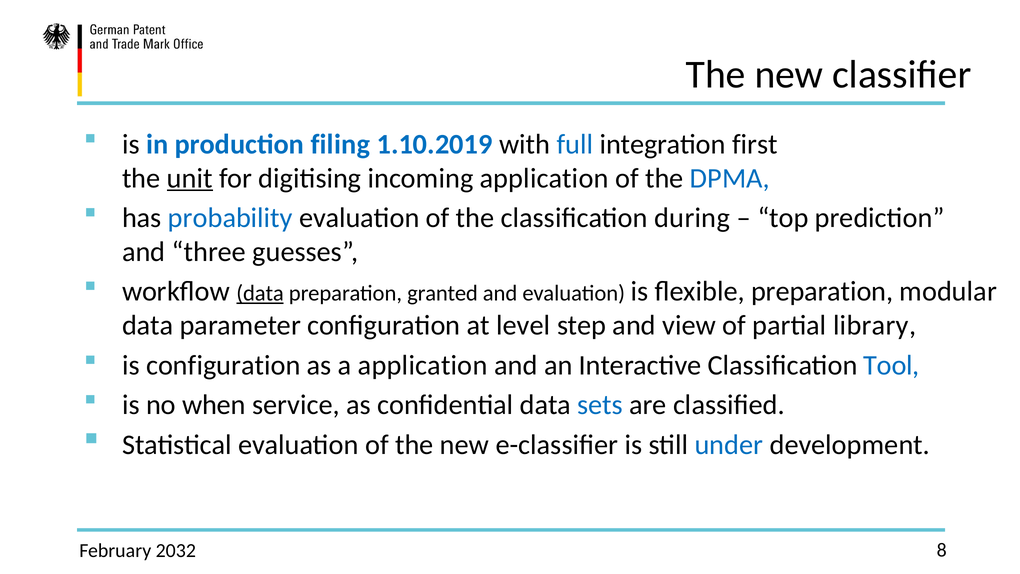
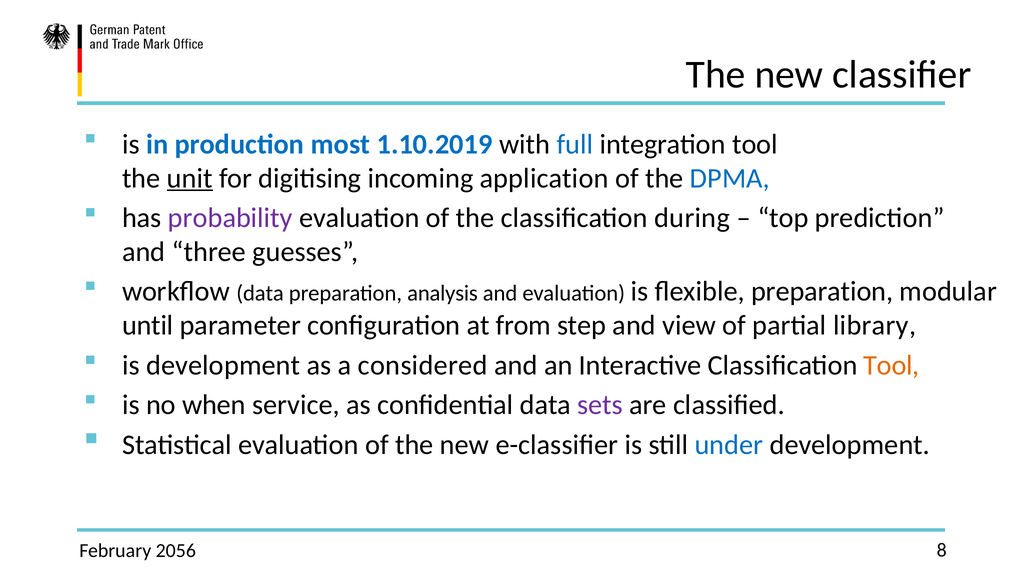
filing: filing -> most (340, 144)
integration first: first -> tool (755, 144)
probability colour: blue -> purple (230, 218)
data underline: present -> none (260, 293)
granted: granted -> analysis (443, 293)
data: data -> until (148, 325)
level: level -> from (523, 325)
is configuration: configuration -> development (223, 365)
a application: application -> considered (423, 365)
Tool colour: blue -> orange (891, 365)
sets colour: blue -> purple (600, 405)
2032: 2032 -> 2056 (176, 551)
